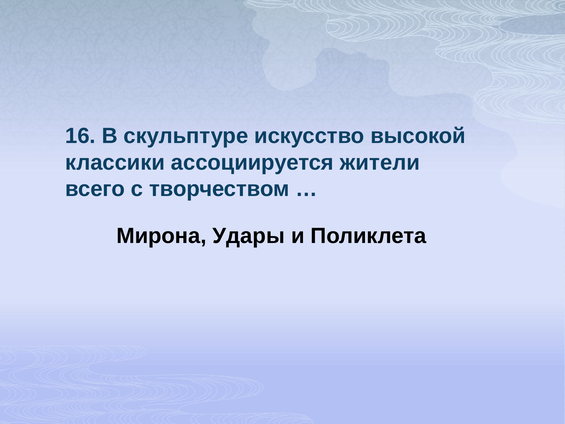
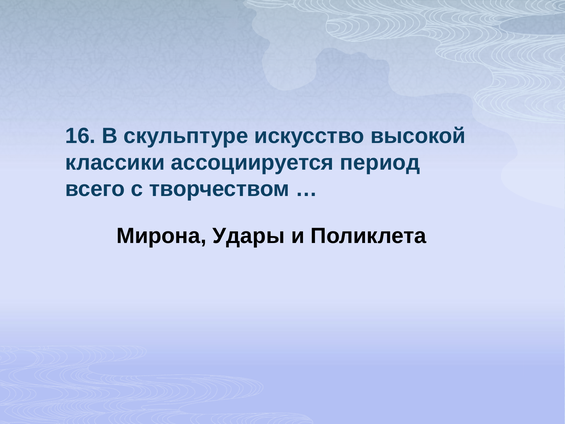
жители: жители -> период (380, 162)
